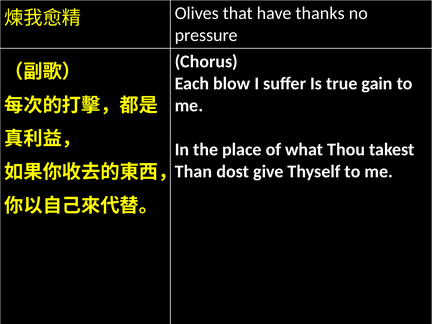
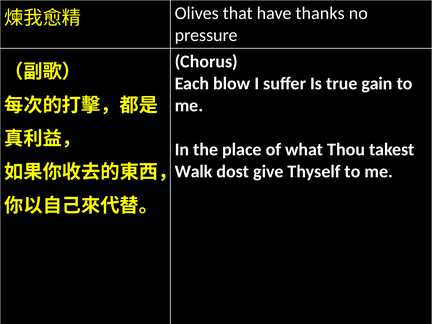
Than: Than -> Walk (194, 172)
